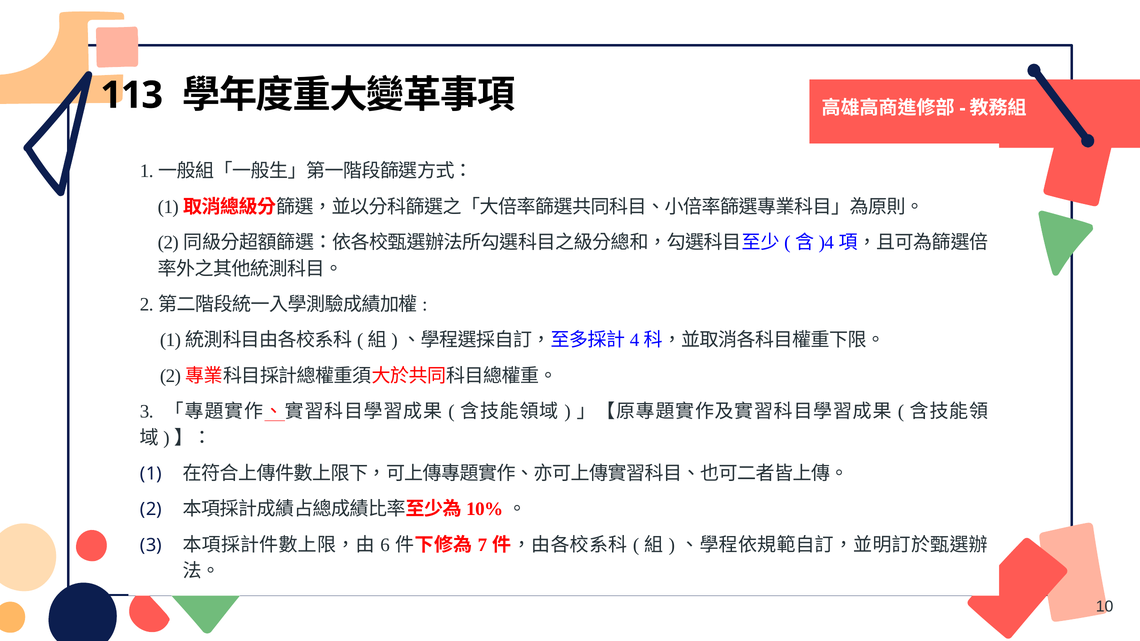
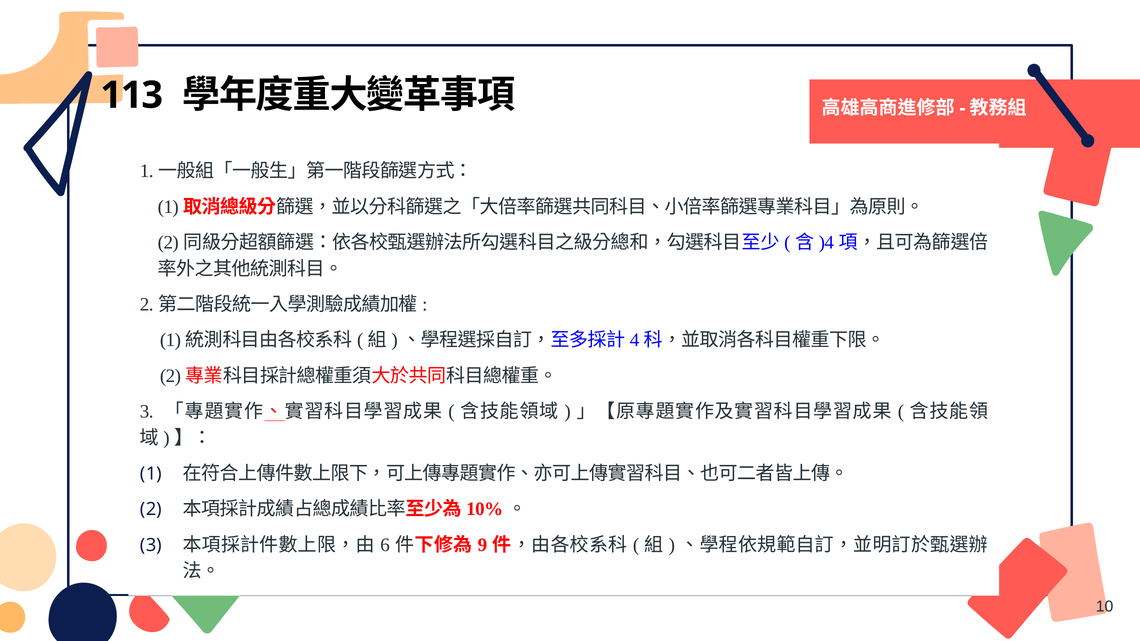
7: 7 -> 9 (482, 545)
